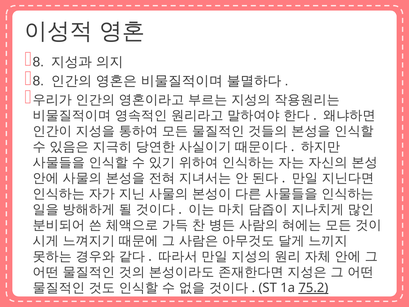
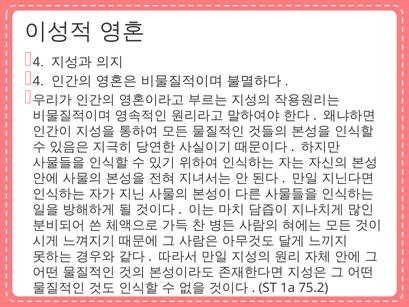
8: 8 -> 4 (38, 62)
8: 8 -> 4 (38, 81)
75.2 underline: present -> none (313, 288)
